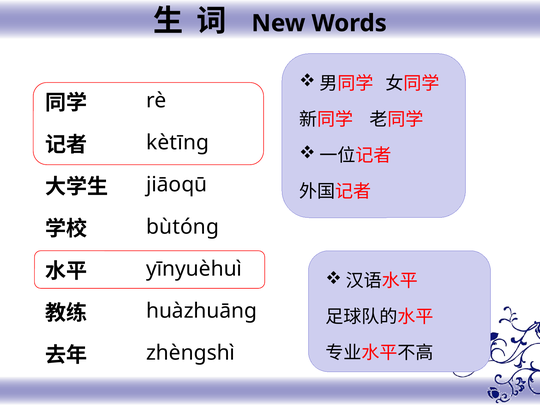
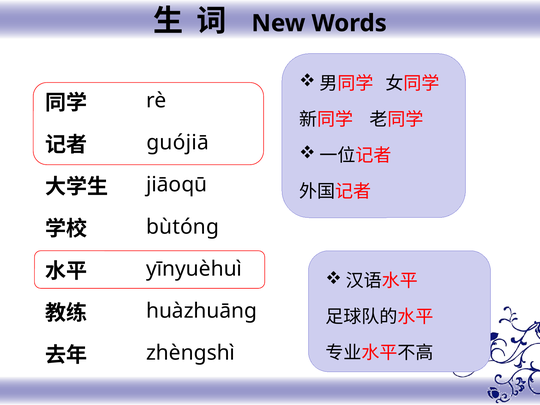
kètīnɡ: kètīnɡ -> ɡuójiā (178, 143)
